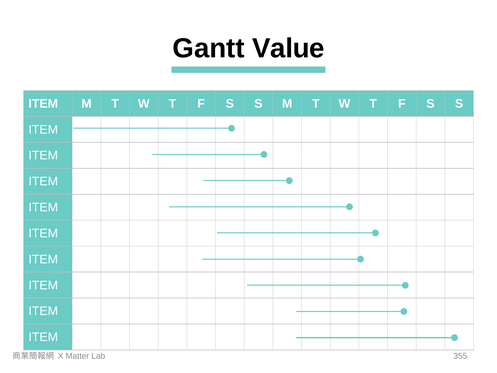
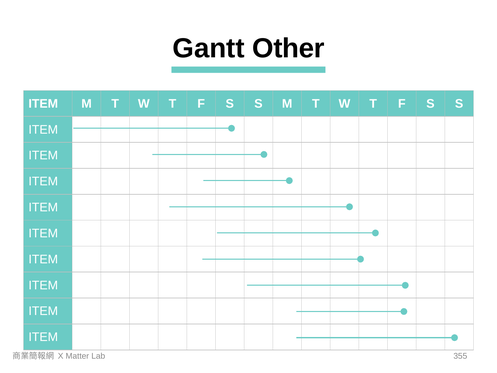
Value: Value -> Other (288, 48)
